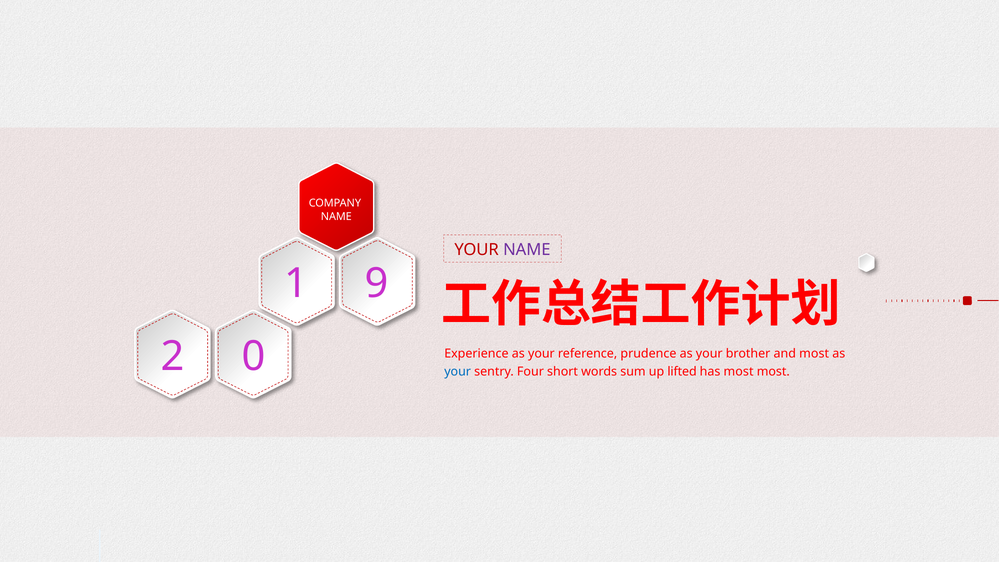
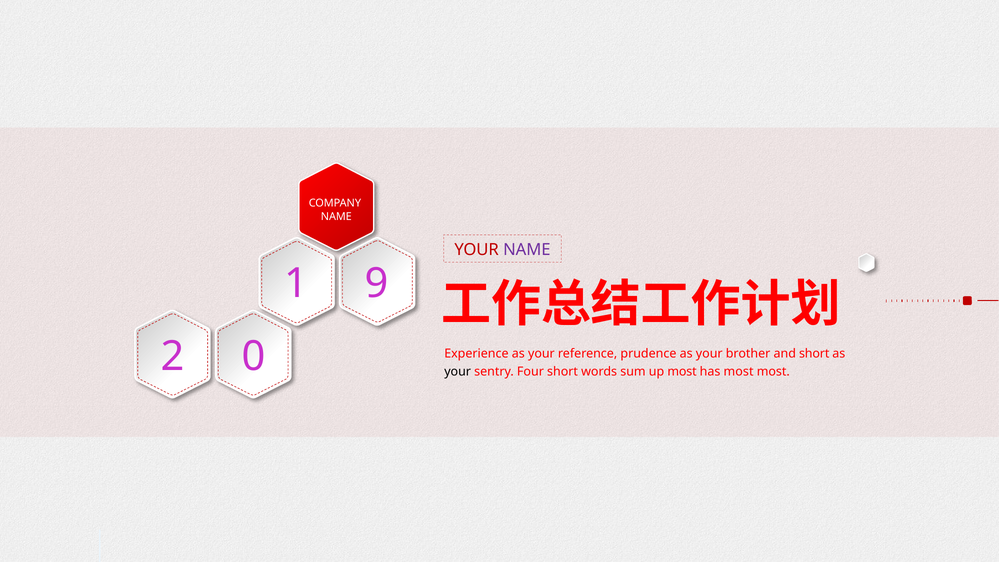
and most: most -> short (814, 353)
your colour: blue -> black (458, 371)
up lifted: lifted -> most (682, 371)
